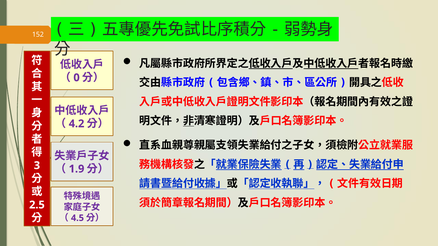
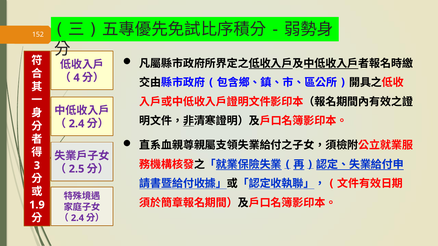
0: 0 -> 4 (77, 78)
4.2: 4.2 -> 2.4 (77, 124)
1.9: 1.9 -> 2.5 (77, 169)
2.5: 2.5 -> 1.9 (37, 205)
4.5: 4.5 -> 2.4 (77, 218)
